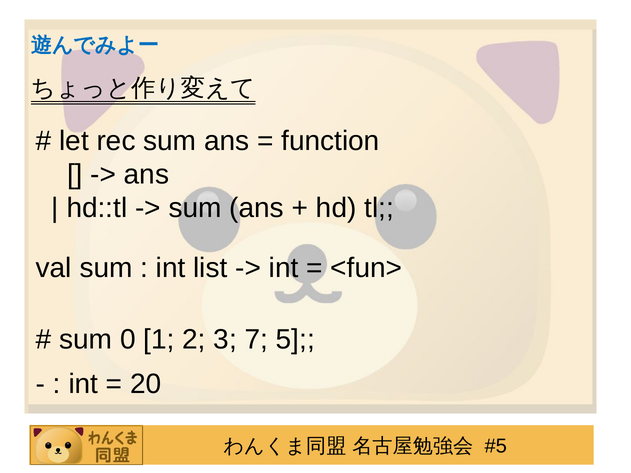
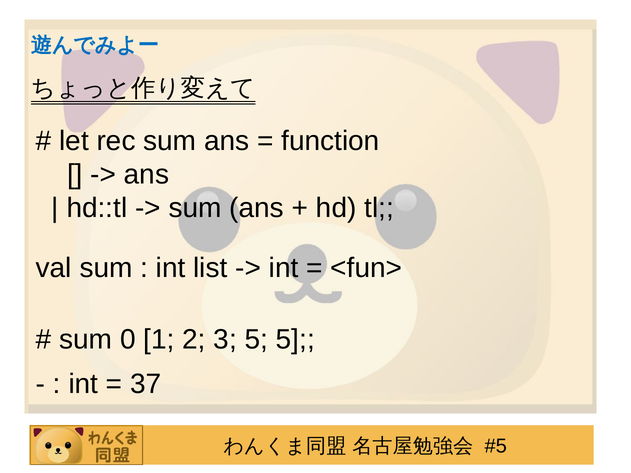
3 7: 7 -> 5 (256, 340)
20: 20 -> 37 (146, 384)
